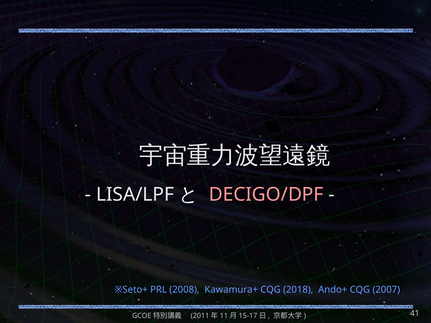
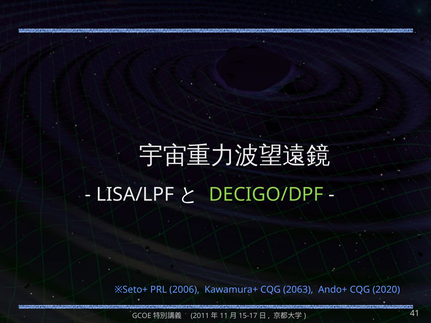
DECIGO/DPF colour: pink -> light green (266, 195)
2008: 2008 -> 2006 (184, 290)
2018: 2018 -> 2063 (298, 290)
2007: 2007 -> 2020 (386, 290)
